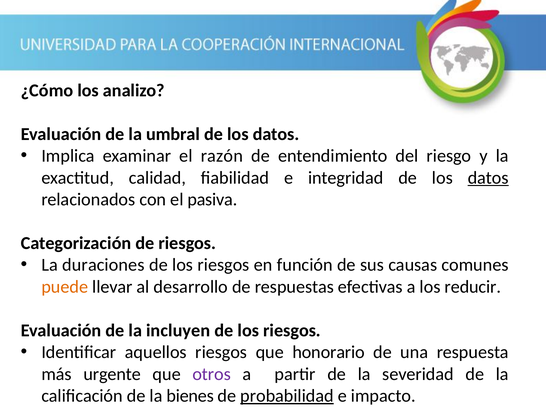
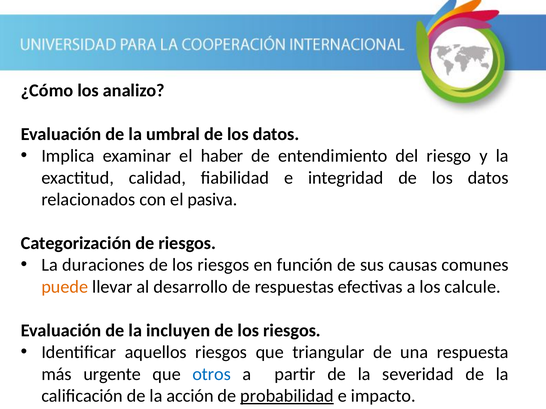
razón: razón -> haber (222, 156)
datos underline: present -> none (488, 178)
reducir: reducir -> calcule (473, 287)
honorario: honorario -> triangular (329, 353)
otros colour: purple -> blue (212, 375)
bienes: bienes -> acción (190, 396)
